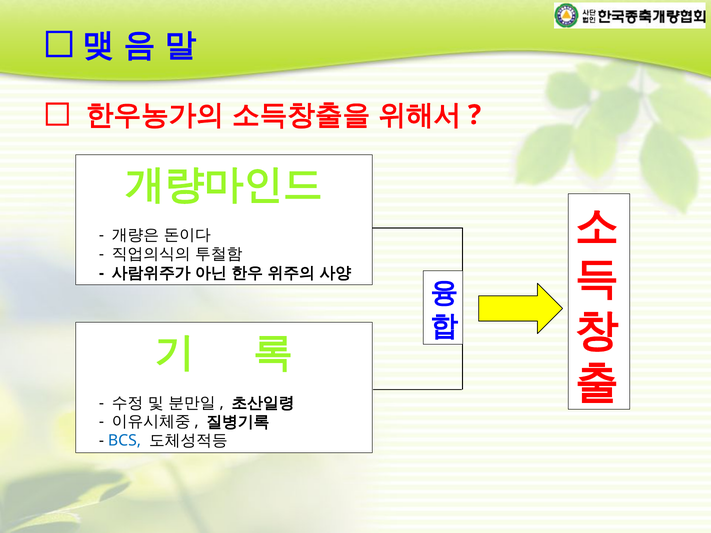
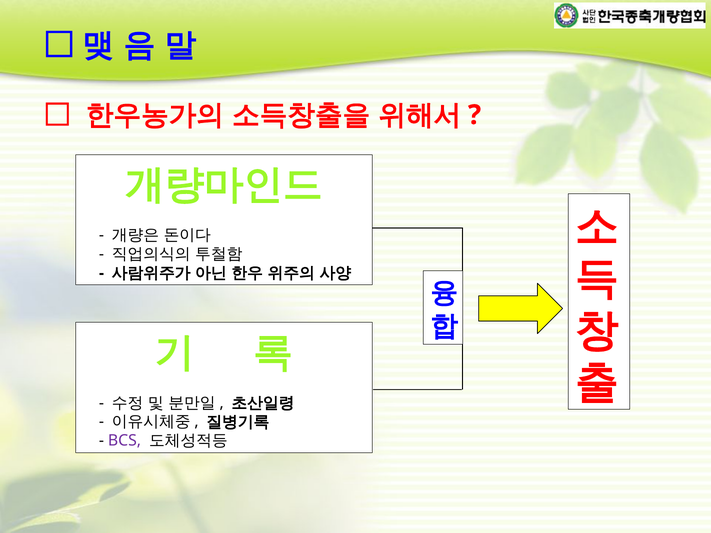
BCS colour: blue -> purple (125, 441)
